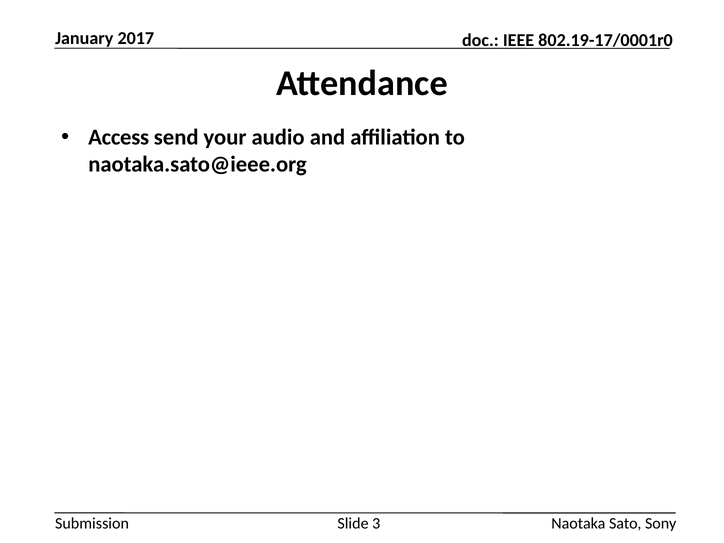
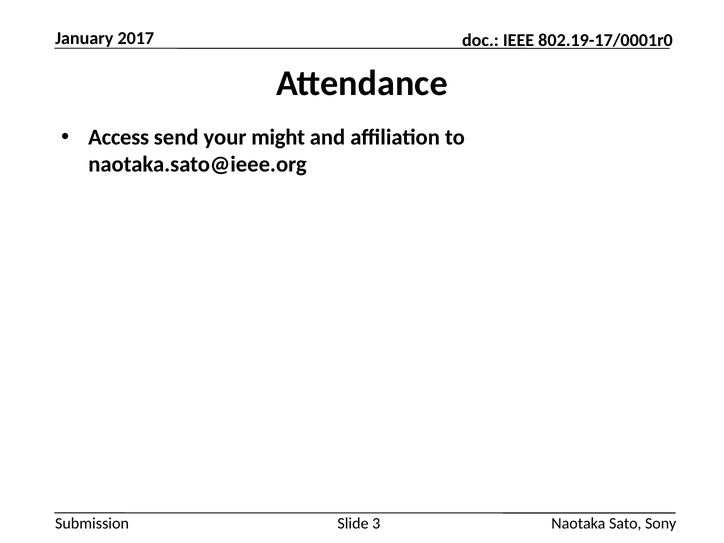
audio: audio -> might (278, 137)
